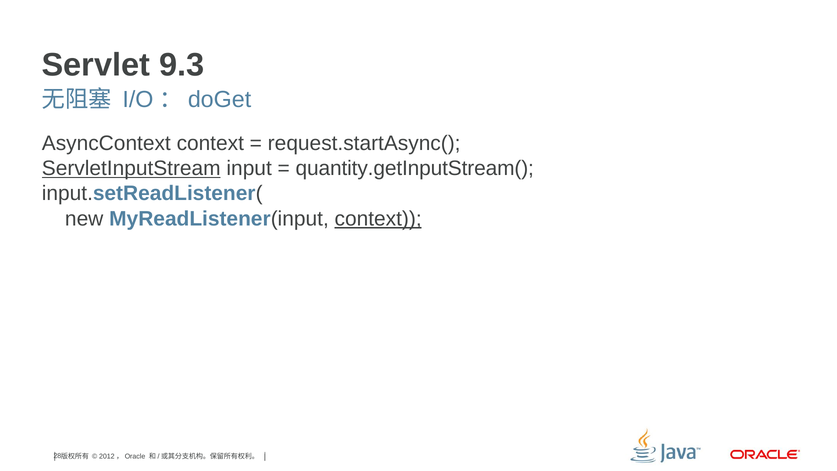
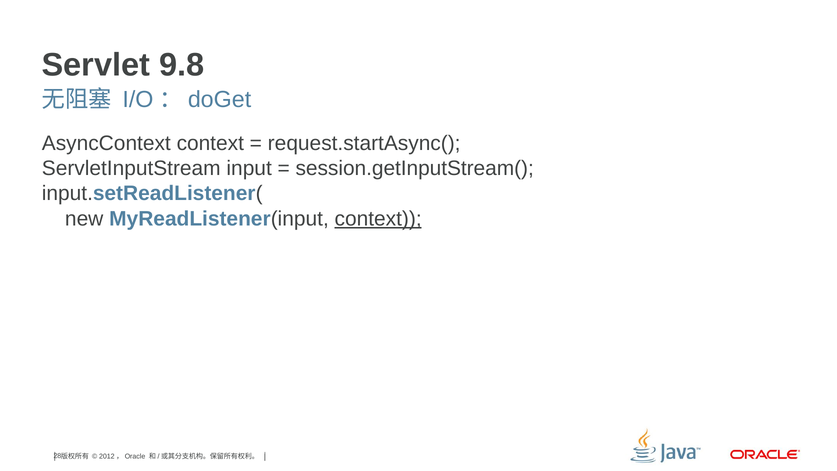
9.3: 9.3 -> 9.8 (182, 65)
ServletInputStream underline: present -> none (131, 168)
quantity.getInputStream(: quantity.getInputStream( -> session.getInputStream( (415, 168)
